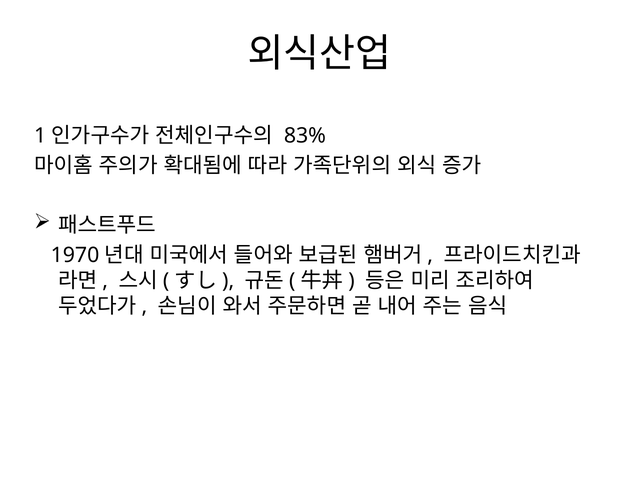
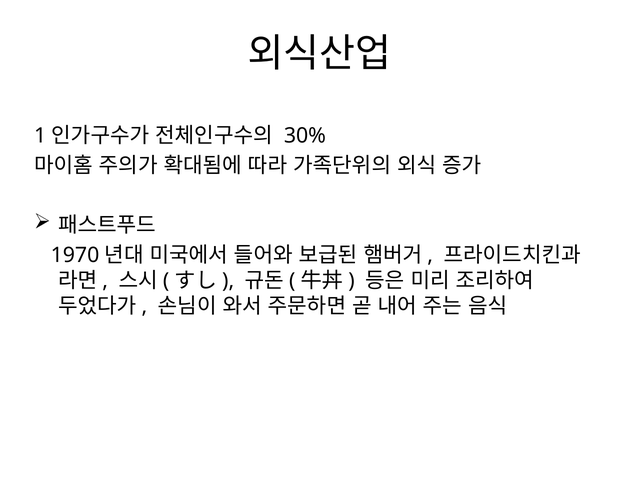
83%: 83% -> 30% (305, 136)
